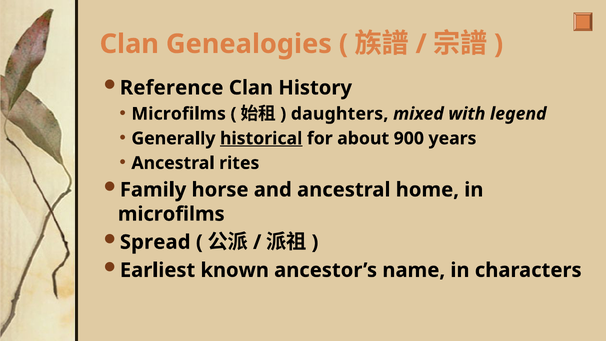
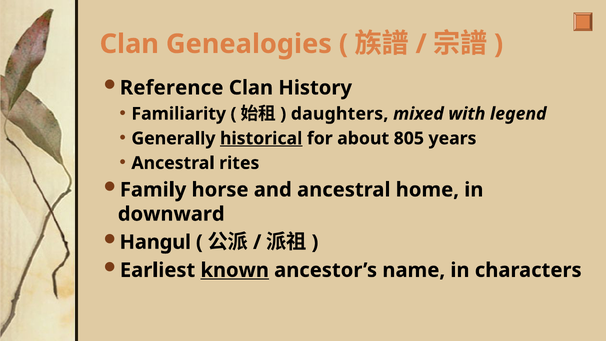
Microfilms: Microfilms -> Familiarity (179, 114)
900: 900 -> 805 (409, 138)
microfilms: microfilms -> downward (171, 214)
Spread: Spread -> Hangul (155, 242)
known underline: none -> present (235, 270)
